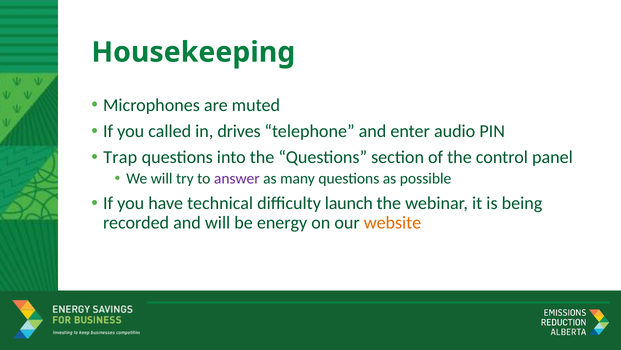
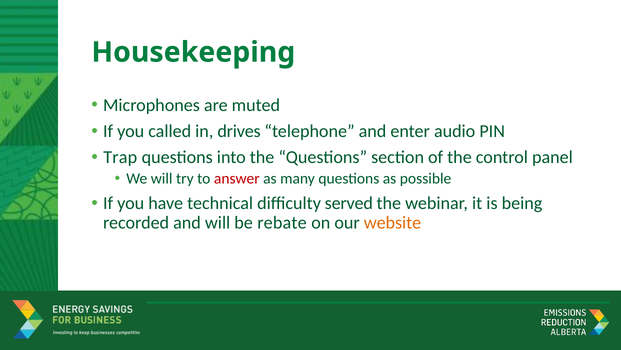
answer colour: purple -> red (237, 178)
launch: launch -> served (349, 203)
energy: energy -> rebate (282, 222)
